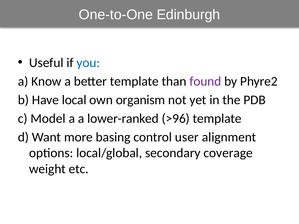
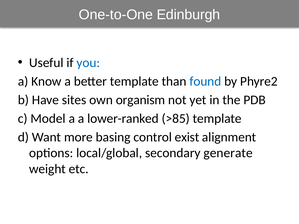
found colour: purple -> blue (205, 81)
local: local -> sites (74, 100)
>96: >96 -> >85 (176, 119)
user: user -> exist (187, 137)
coverage: coverage -> generate (228, 153)
